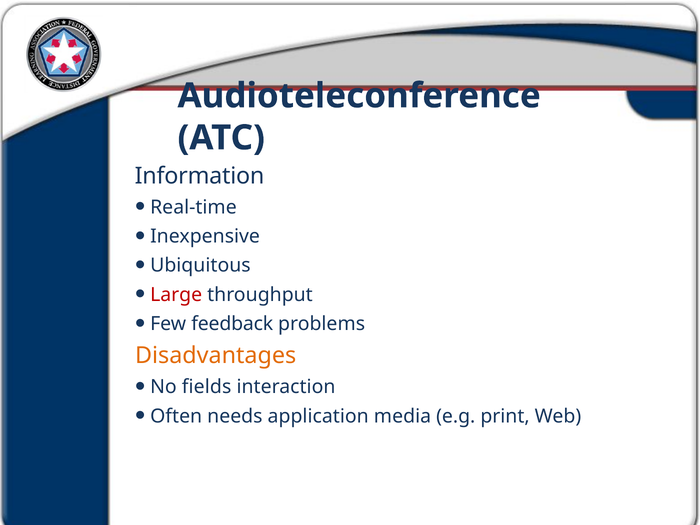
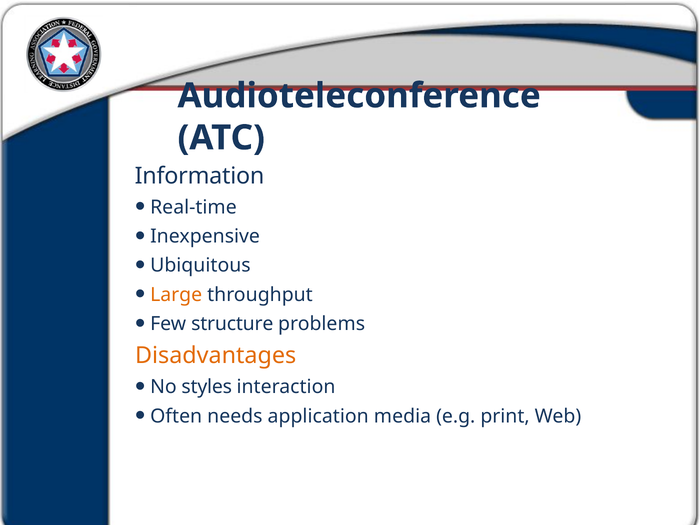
Large colour: red -> orange (176, 295)
feedback: feedback -> structure (232, 324)
fields: fields -> styles (207, 387)
